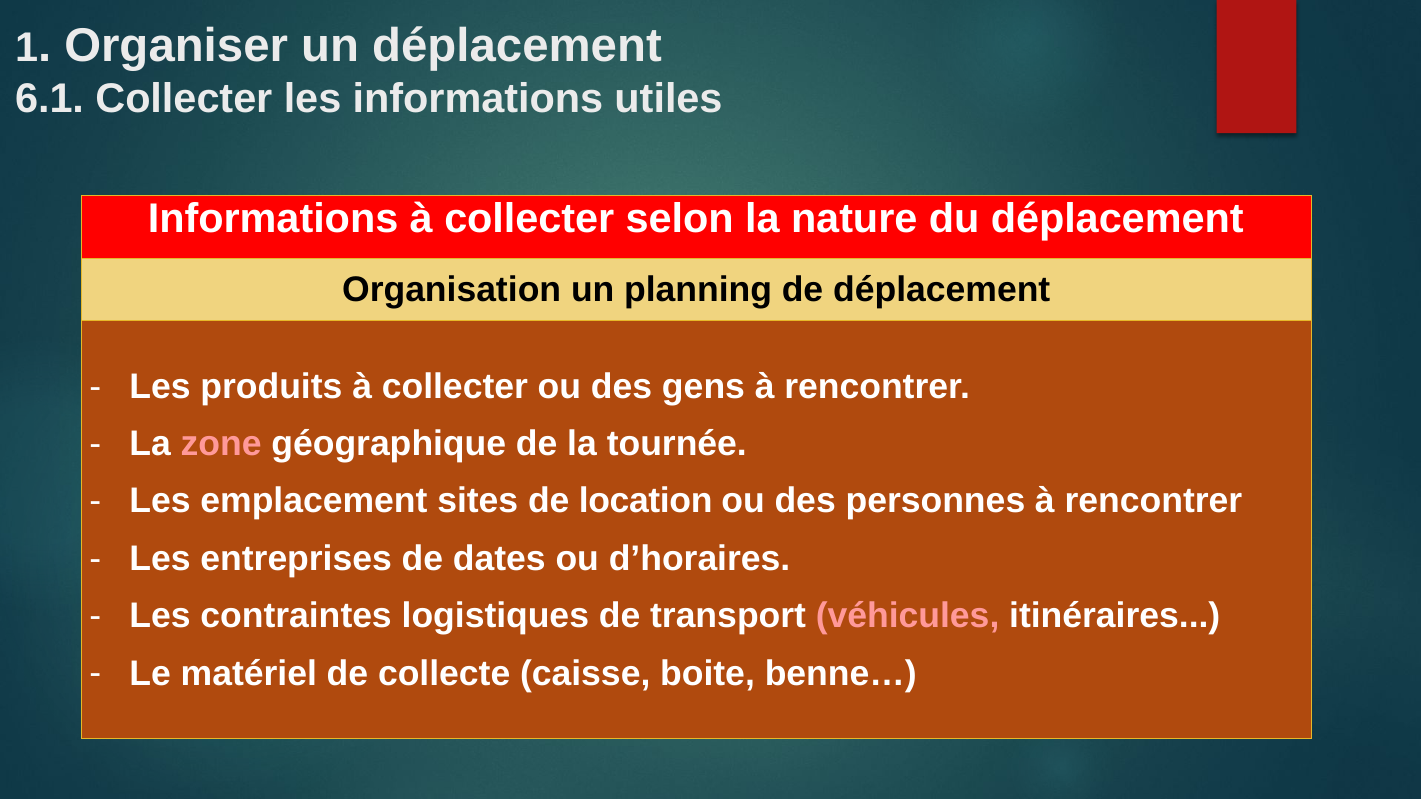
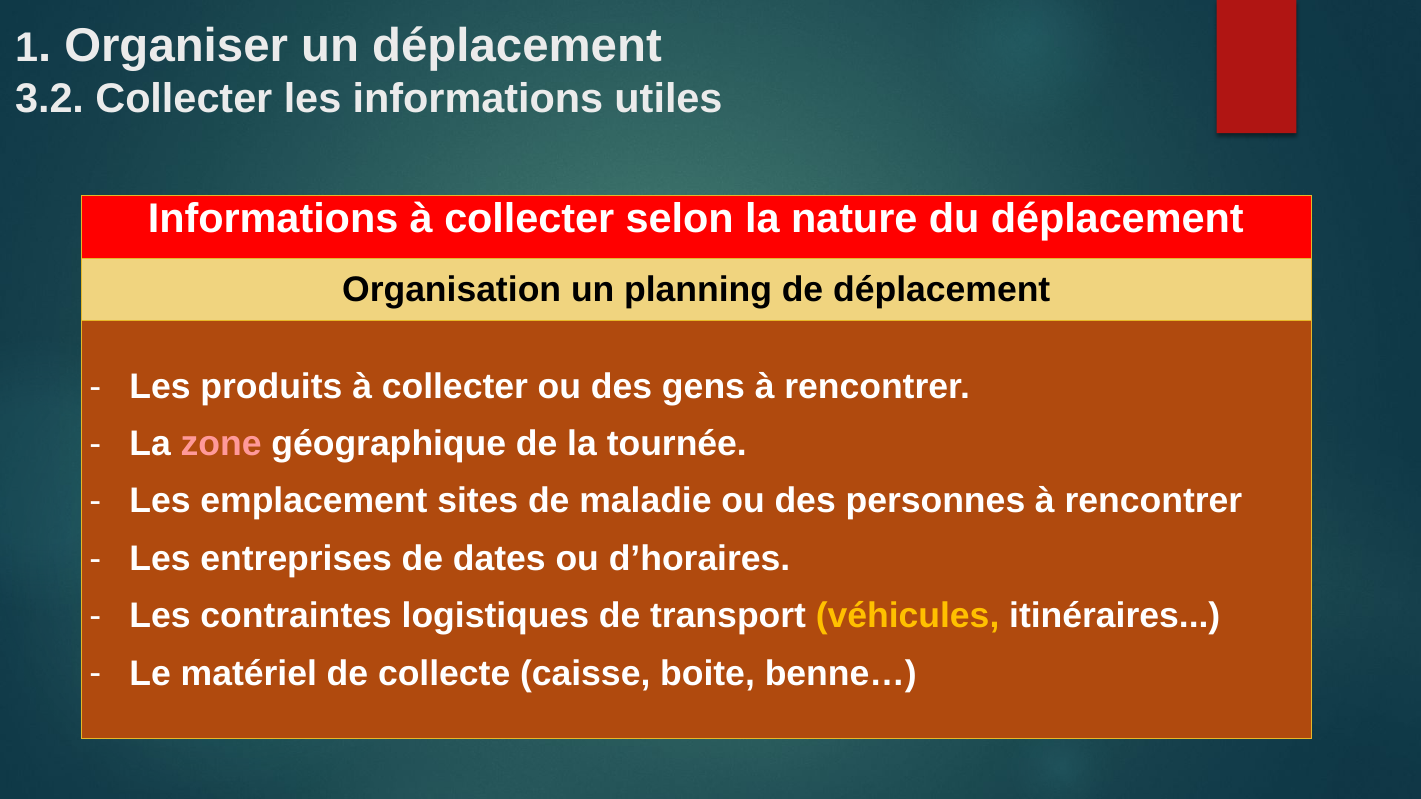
6.1: 6.1 -> 3.2 (50, 99)
location: location -> maladie (645, 501)
véhicules colour: pink -> yellow (908, 616)
